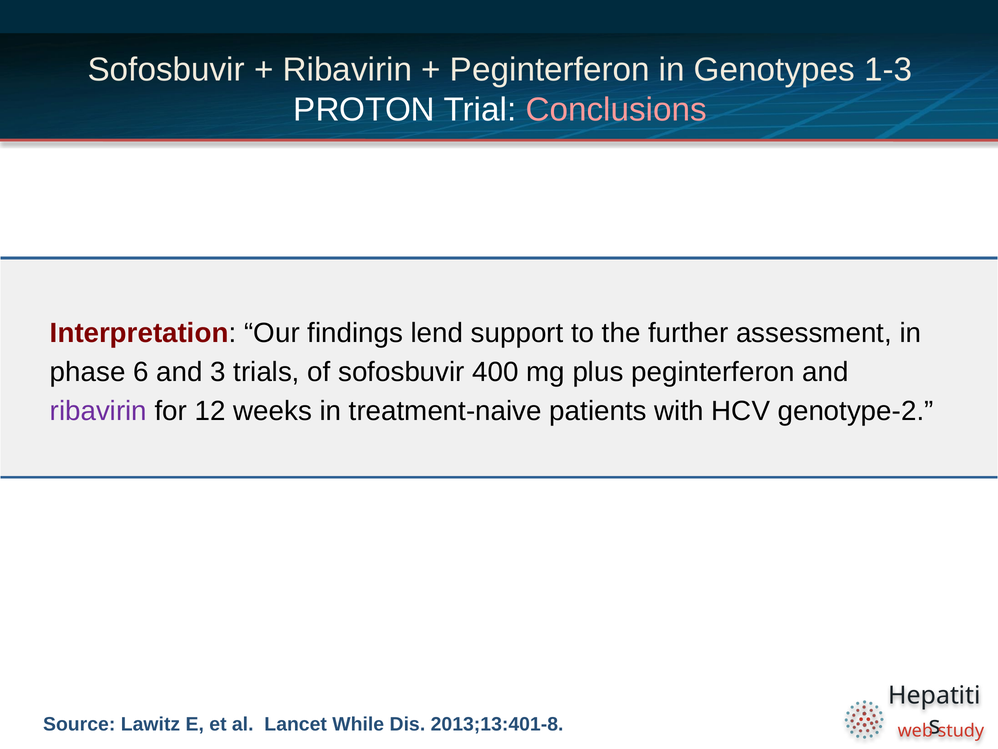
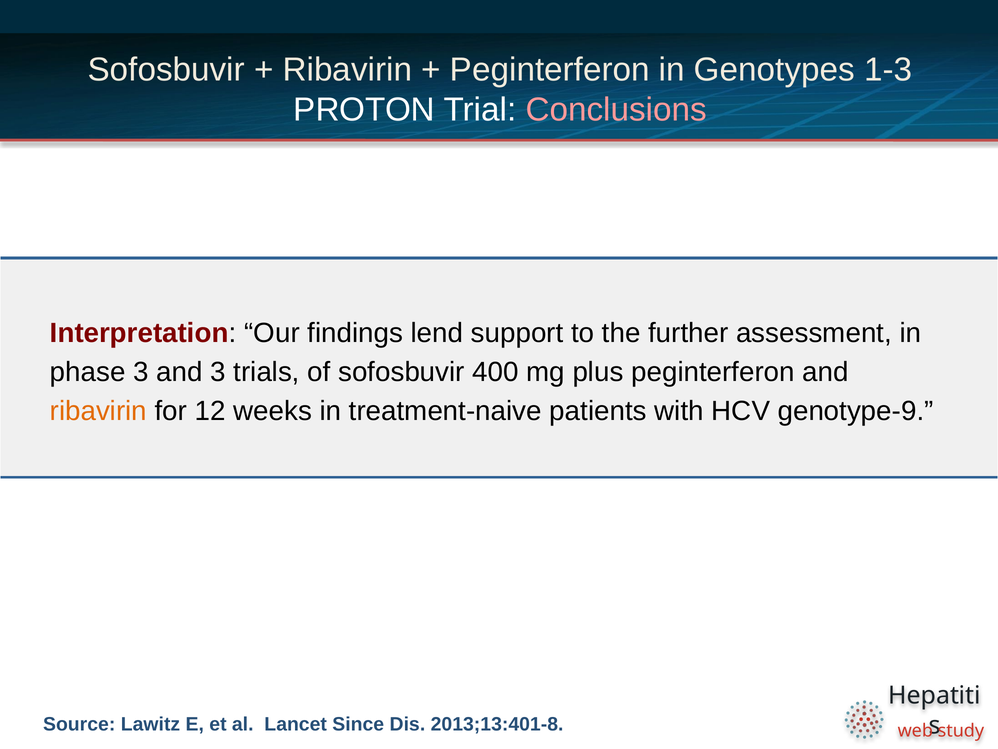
phase 6: 6 -> 3 (141, 372)
ribavirin colour: purple -> orange (98, 411)
genotype-2: genotype-2 -> genotype-9 (856, 411)
While: While -> Since (358, 724)
